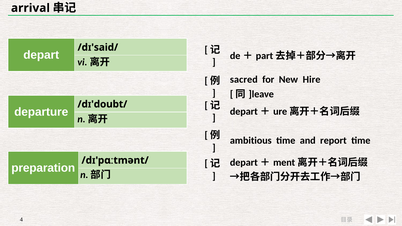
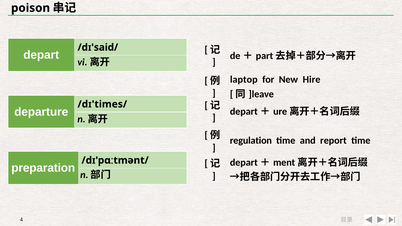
arrival: arrival -> poison (31, 8)
sacred: sacred -> laptop (244, 80)
/dɪ'doubt/: /dɪ'doubt/ -> /dɪ'times/ (102, 104)
ambitious: ambitious -> regulation (251, 141)
